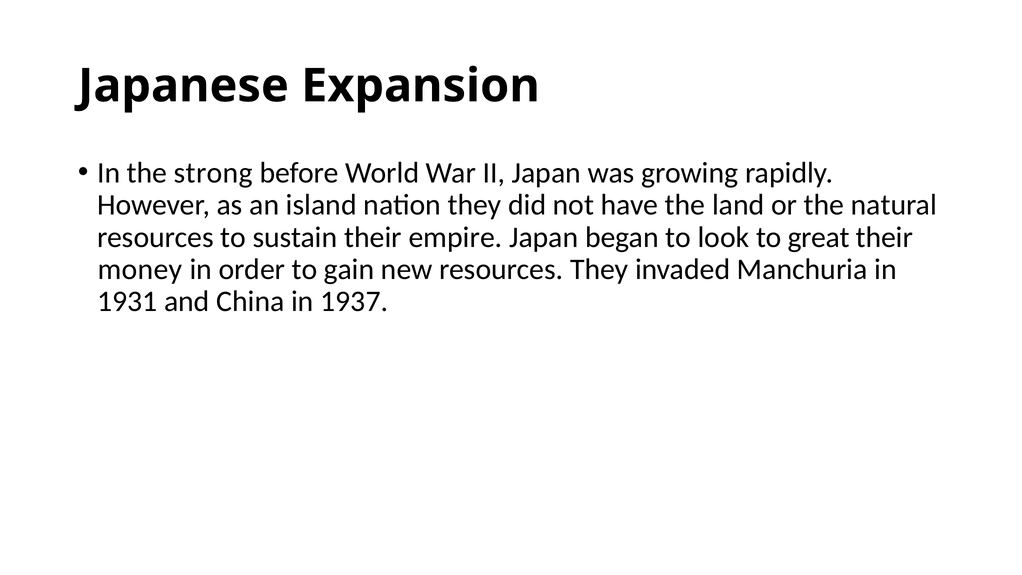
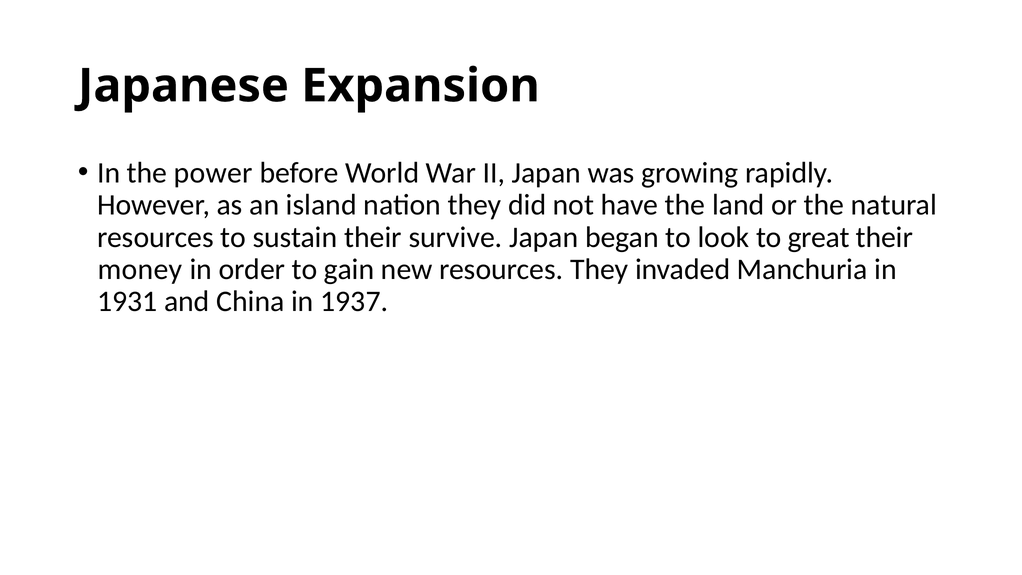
strong: strong -> power (213, 173)
empire: empire -> survive (455, 237)
